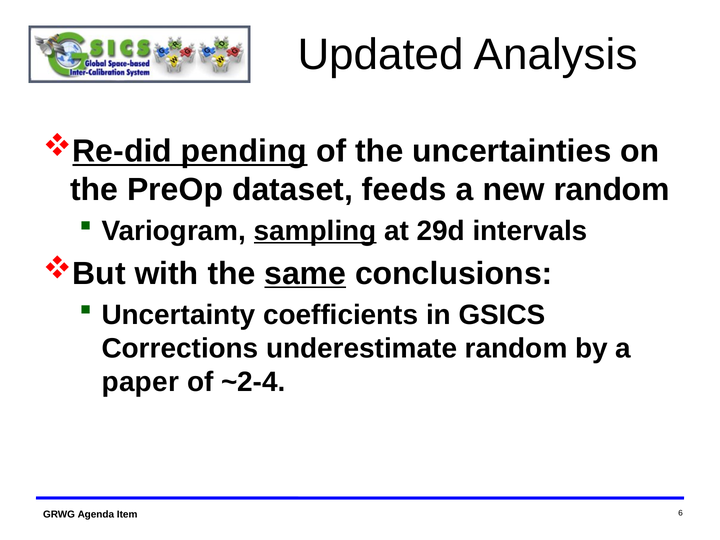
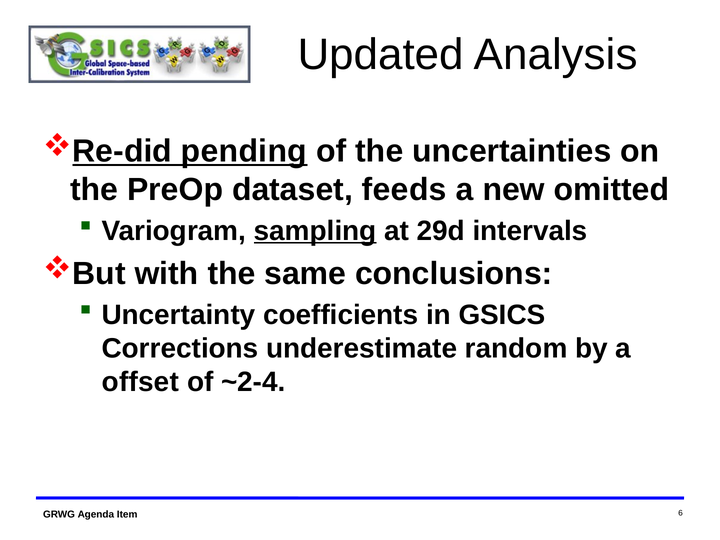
new random: random -> omitted (612, 189)
same underline: present -> none (305, 273)
paper: paper -> offset (140, 382)
